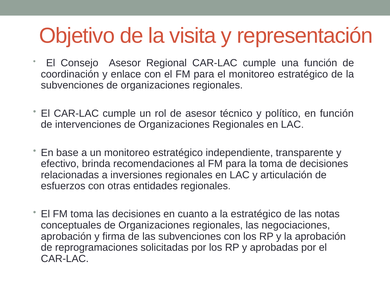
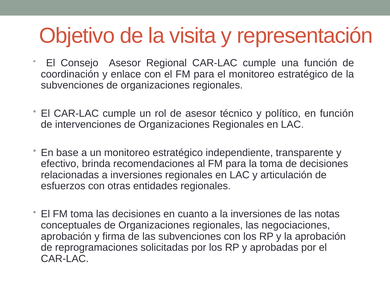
la estratégico: estratégico -> inversiones (256, 214)
